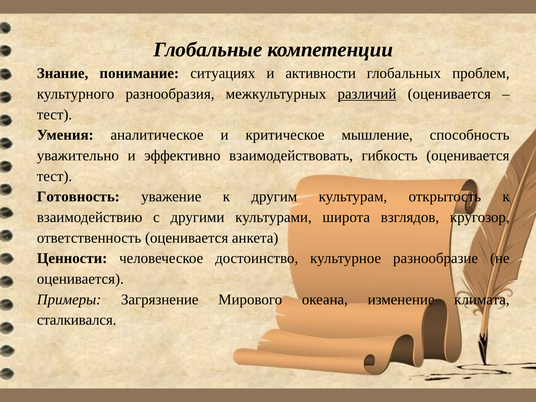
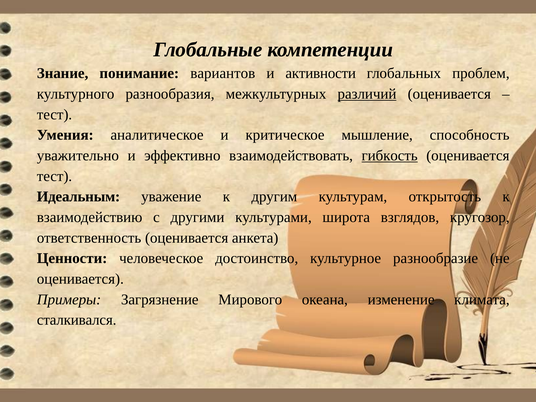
ситуациях: ситуациях -> вариантов (223, 73)
гибкость underline: none -> present (390, 156)
Готовность: Готовность -> Идеальным (78, 197)
